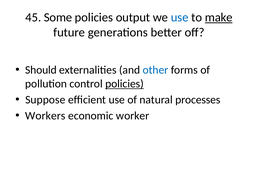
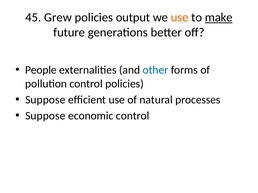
Some: Some -> Grew (58, 17)
use colour: blue -> orange (180, 17)
Should: Should -> People (41, 70)
policies underline: present -> none (124, 84)
Workers: Workers -> Suppose (45, 116)
economic worker: worker -> control (133, 116)
